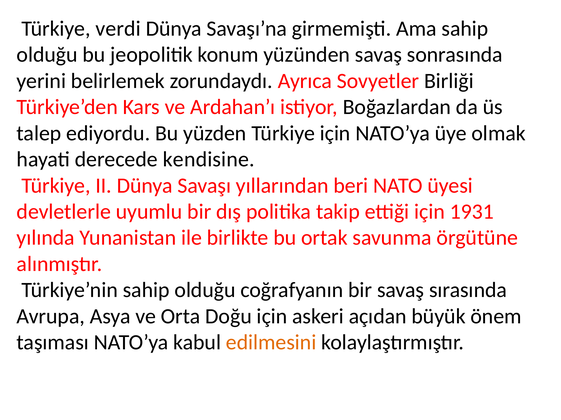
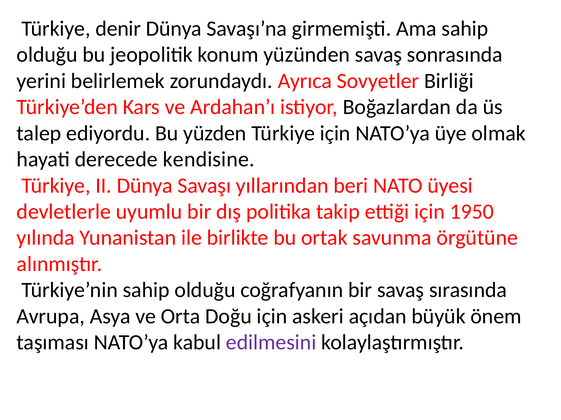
verdi: verdi -> denir (118, 29)
1931: 1931 -> 1950 (472, 212)
edilmesini colour: orange -> purple (271, 343)
